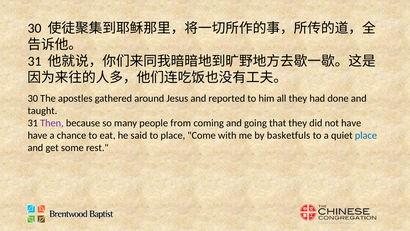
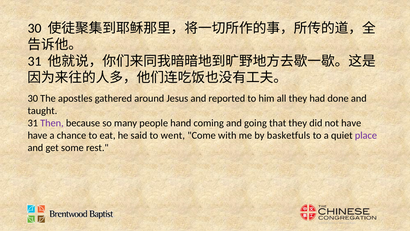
from: from -> hand (181, 123)
to place: place -> went (173, 135)
place colour: blue -> purple (366, 135)
